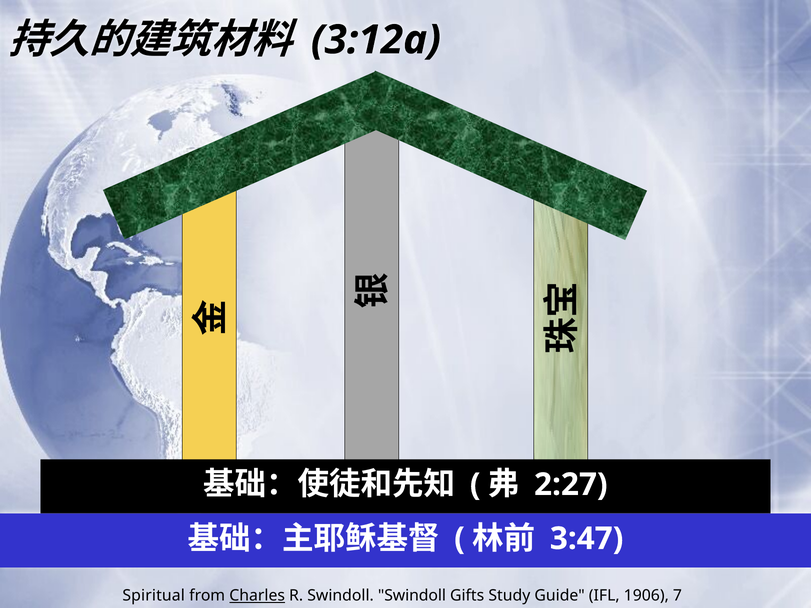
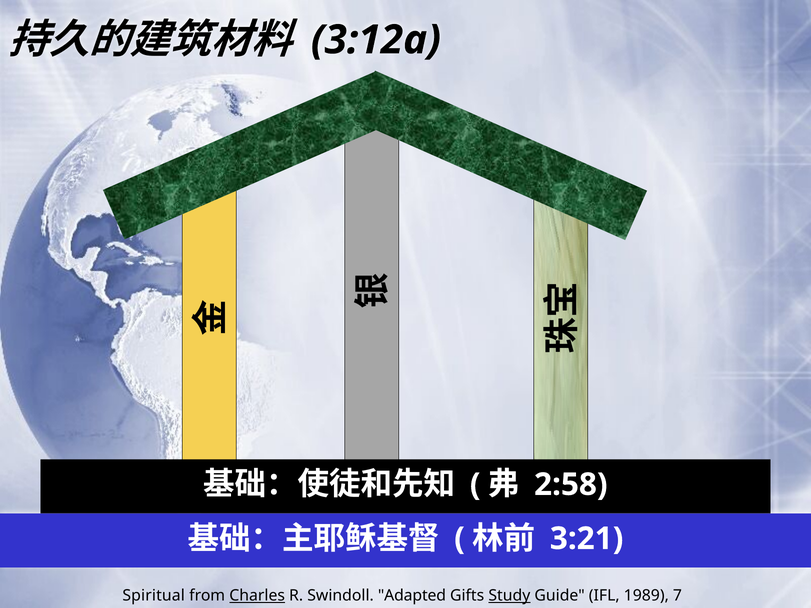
2:27: 2:27 -> 2:58 (571, 485)
3:47: 3:47 -> 3:21 (587, 539)
Swindoll Swindoll: Swindoll -> Adapted (412, 596)
Study underline: none -> present (509, 596)
1906: 1906 -> 1989 (646, 596)
